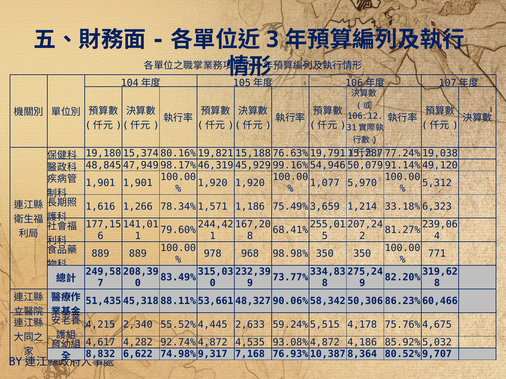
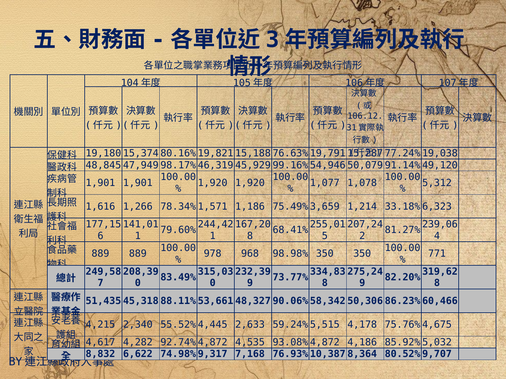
5,970: 5,970 -> 1,078 (362, 183)
